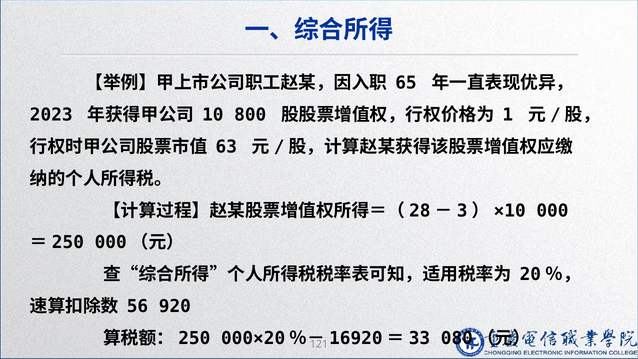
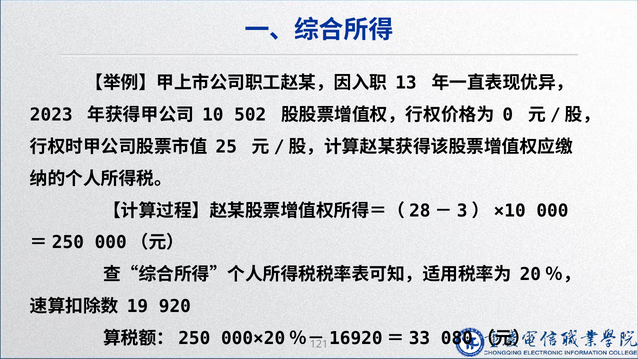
65: 65 -> 13 (406, 83)
800: 800 -> 502 (250, 115)
1: 1 -> 0 (508, 115)
63: 63 -> 25 (226, 147)
56: 56 -> 19 (137, 306)
